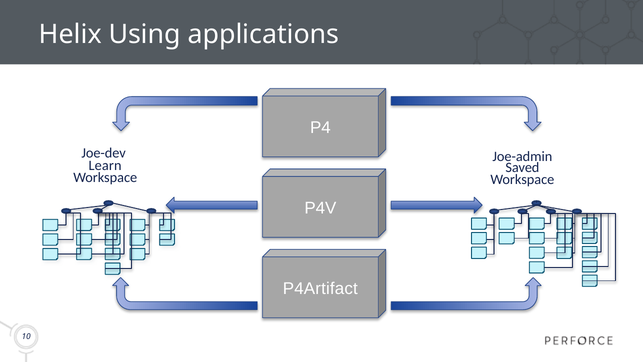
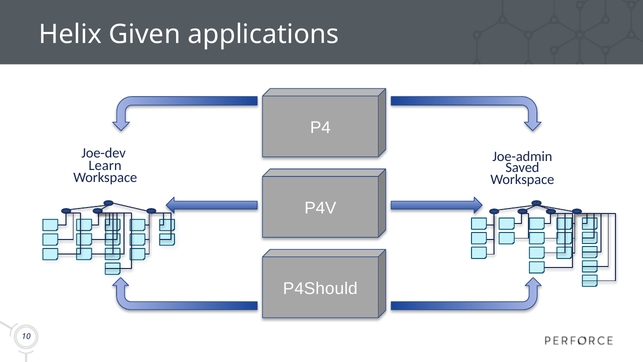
Using: Using -> Given (145, 34)
P4Artifact: P4Artifact -> P4Should (320, 288)
